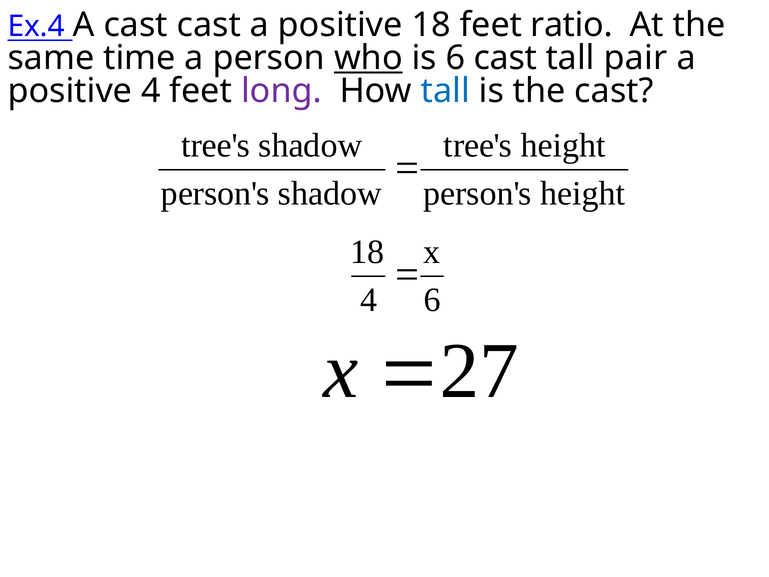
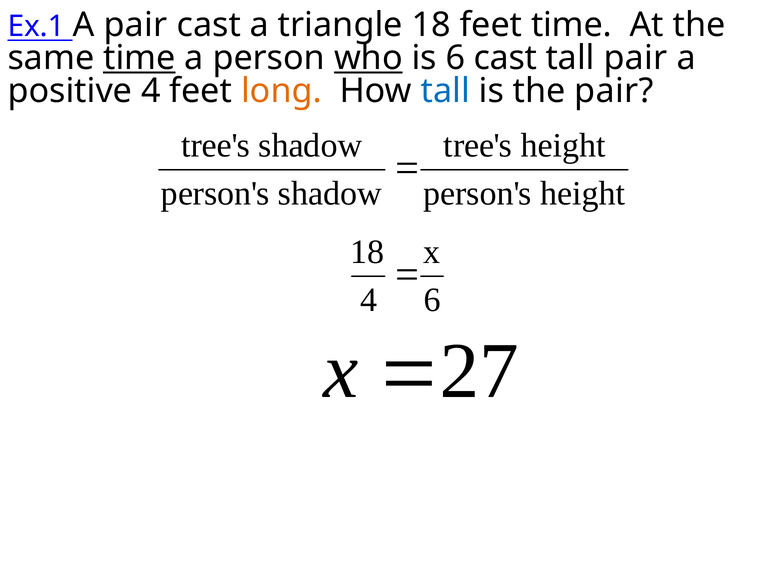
Ex.4: Ex.4 -> Ex.1 (36, 27)
A cast: cast -> pair (136, 25)
cast a positive: positive -> triangle (340, 25)
feet ratio: ratio -> time (572, 25)
time underline: none -> present (139, 58)
long colour: purple -> orange (281, 91)
the cast: cast -> pair (614, 91)
